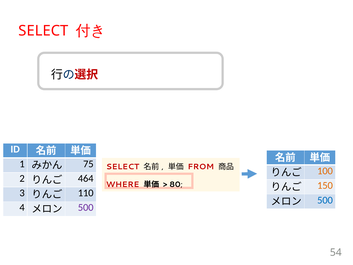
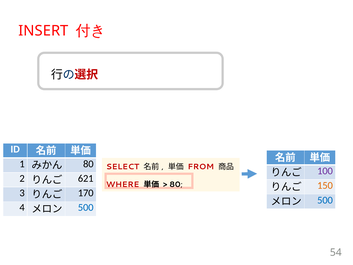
SELECT: SELECT -> INSERT (43, 31)
75: 75 -> 80 (88, 164)
100 colour: orange -> purple (325, 171)
464: 464 -> 621 (86, 178)
110: 110 -> 170 (86, 193)
500 colour: purple -> blue (86, 207)
